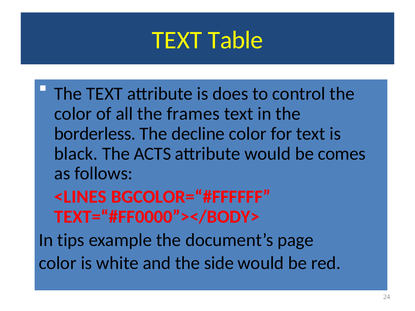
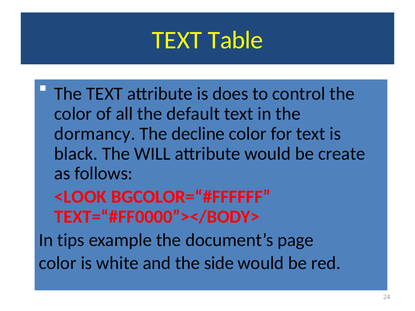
frames: frames -> default (193, 114)
borderless: borderless -> dormancy (95, 134)
ACTS: ACTS -> WILL (152, 154)
comes: comes -> create (342, 154)
<LINES: <LINES -> <LOOK (80, 197)
